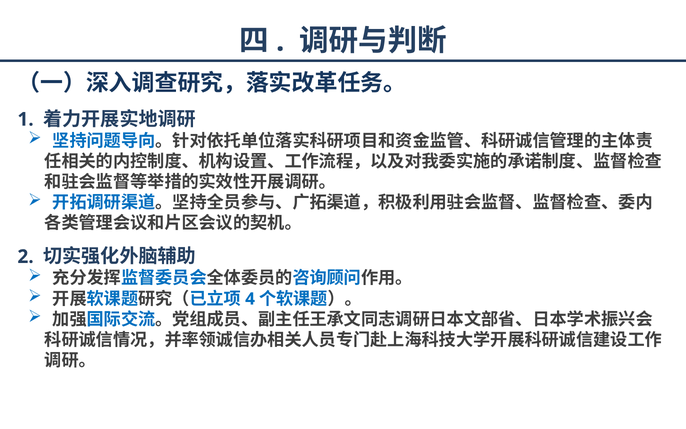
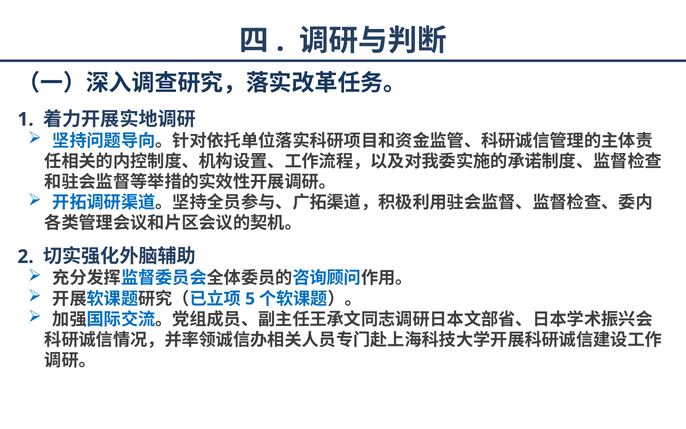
4: 4 -> 5 (250, 299)
